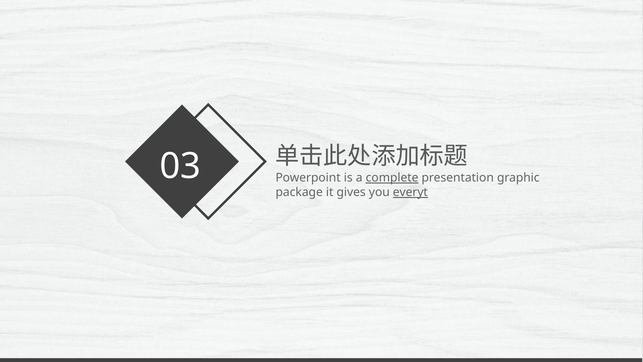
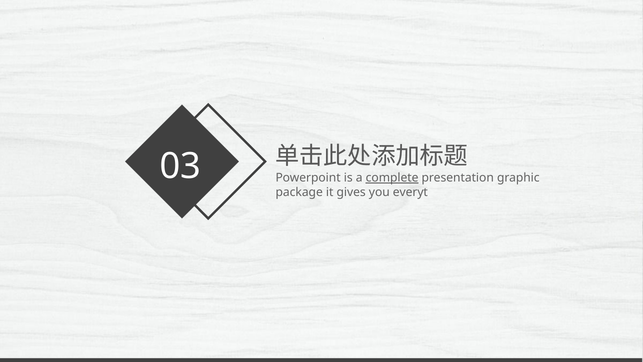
everyt underline: present -> none (410, 192)
